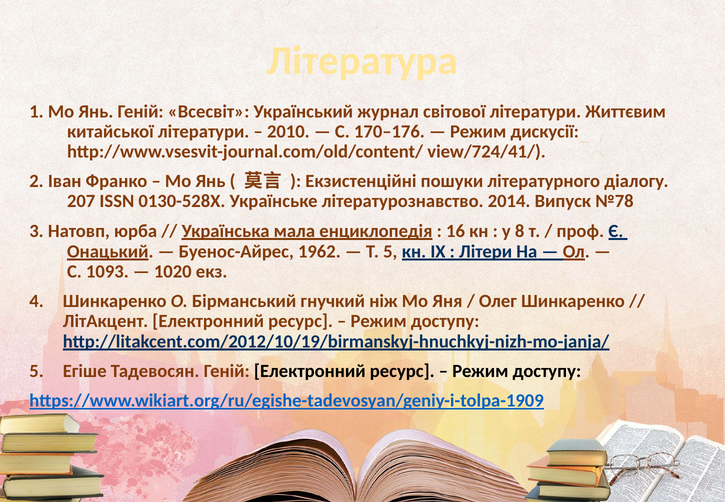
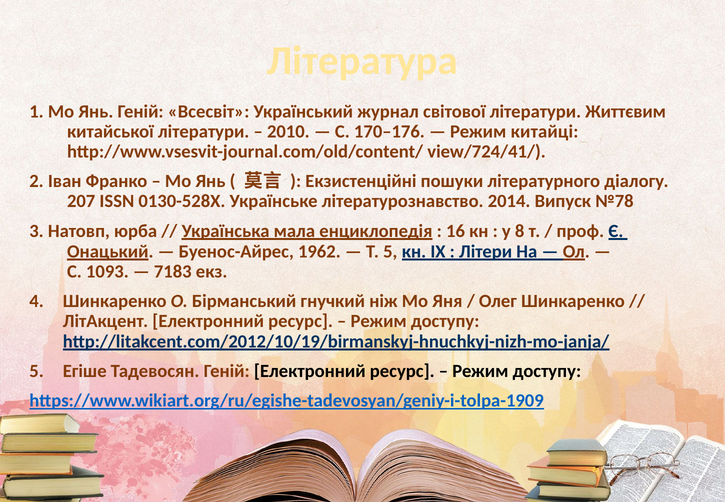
дискусії: дискусії -> китайці (545, 132)
1020: 1020 -> 7183 (173, 272)
